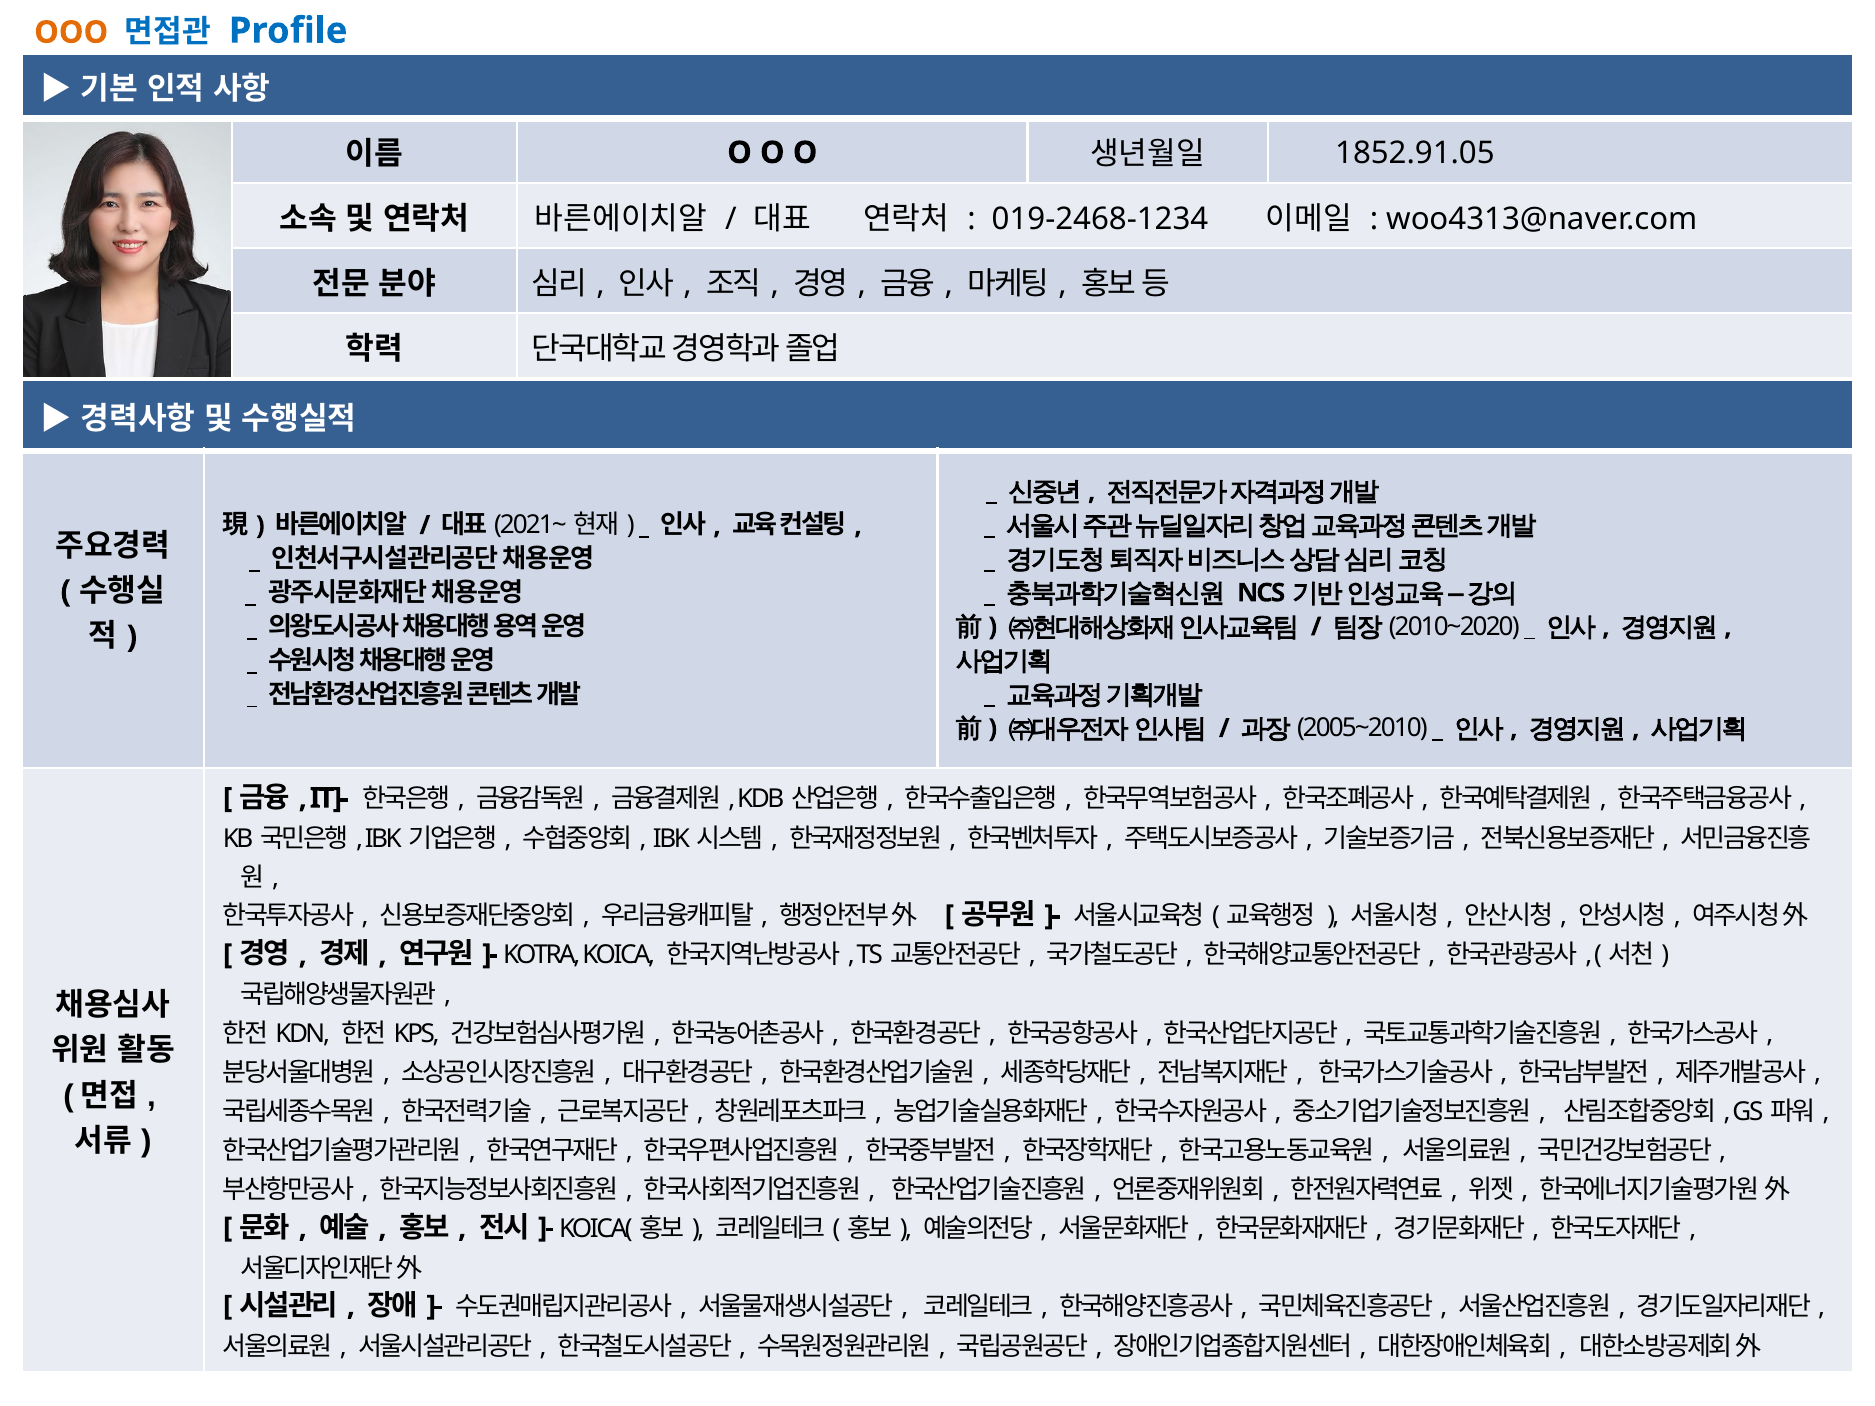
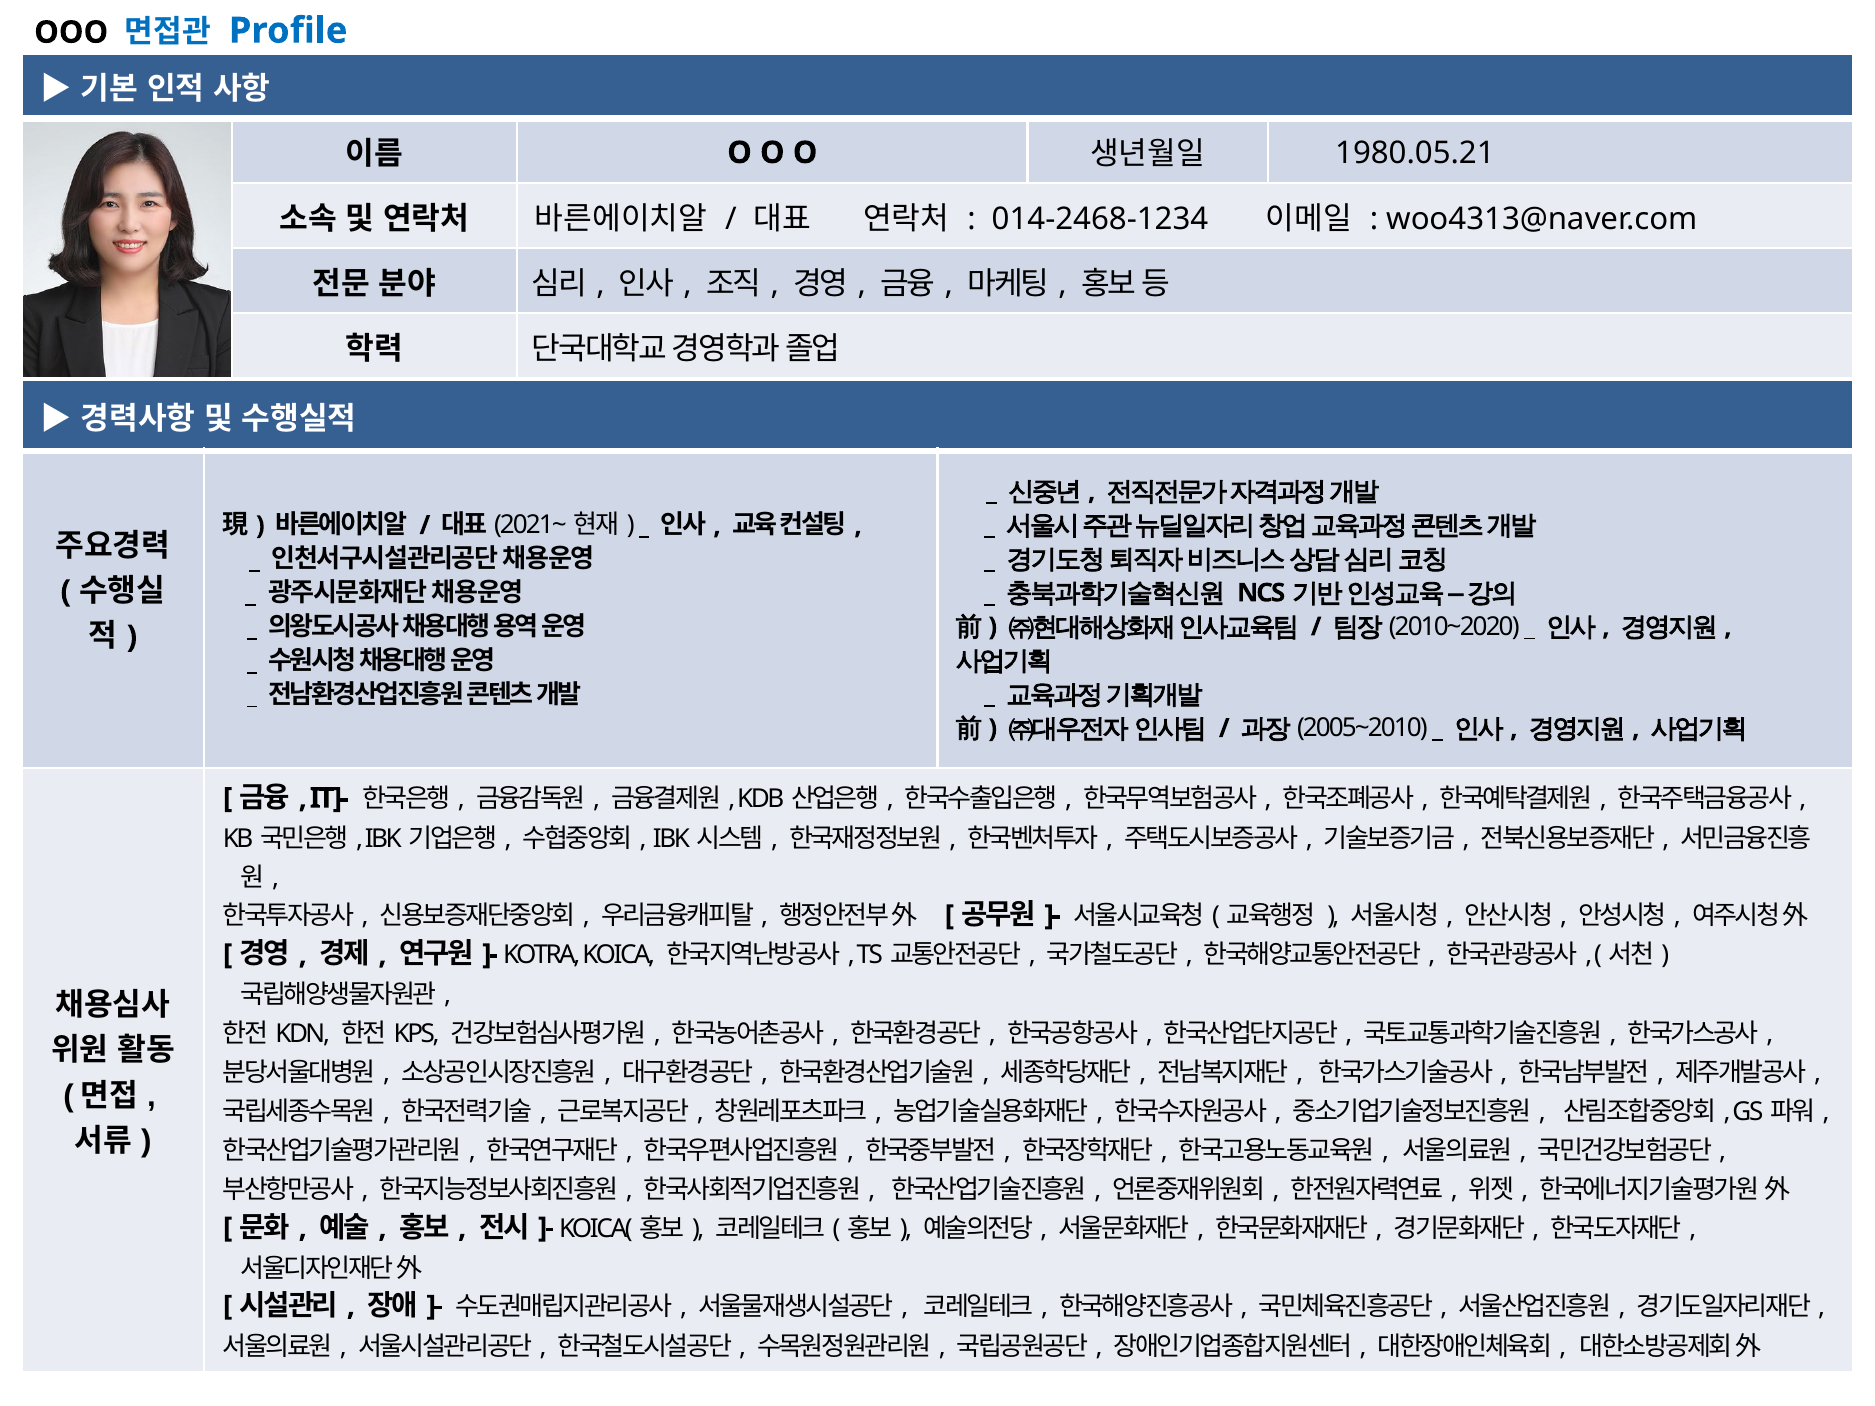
OOO colour: orange -> black (71, 32)
1852.91.05: 1852.91.05 -> 1980.05.21 (1415, 153)
019-2468-1234: 019-2468-1234 -> 014-2468-1234 (1100, 219)
